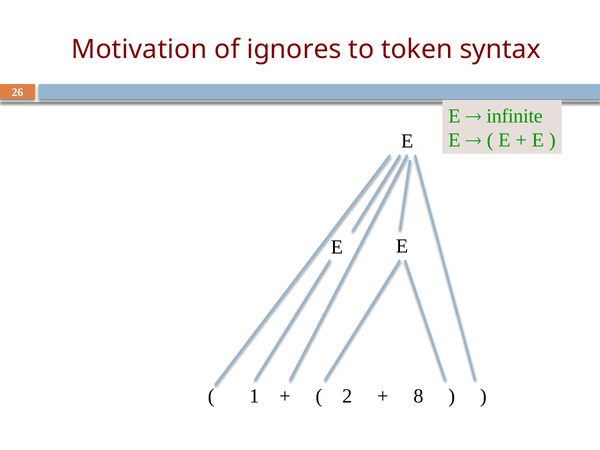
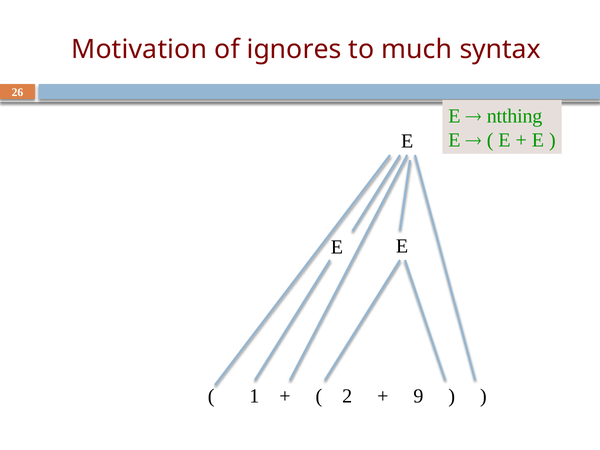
token: token -> much (417, 49)
infinite: infinite -> ntthing (515, 116)
8: 8 -> 9 (418, 396)
